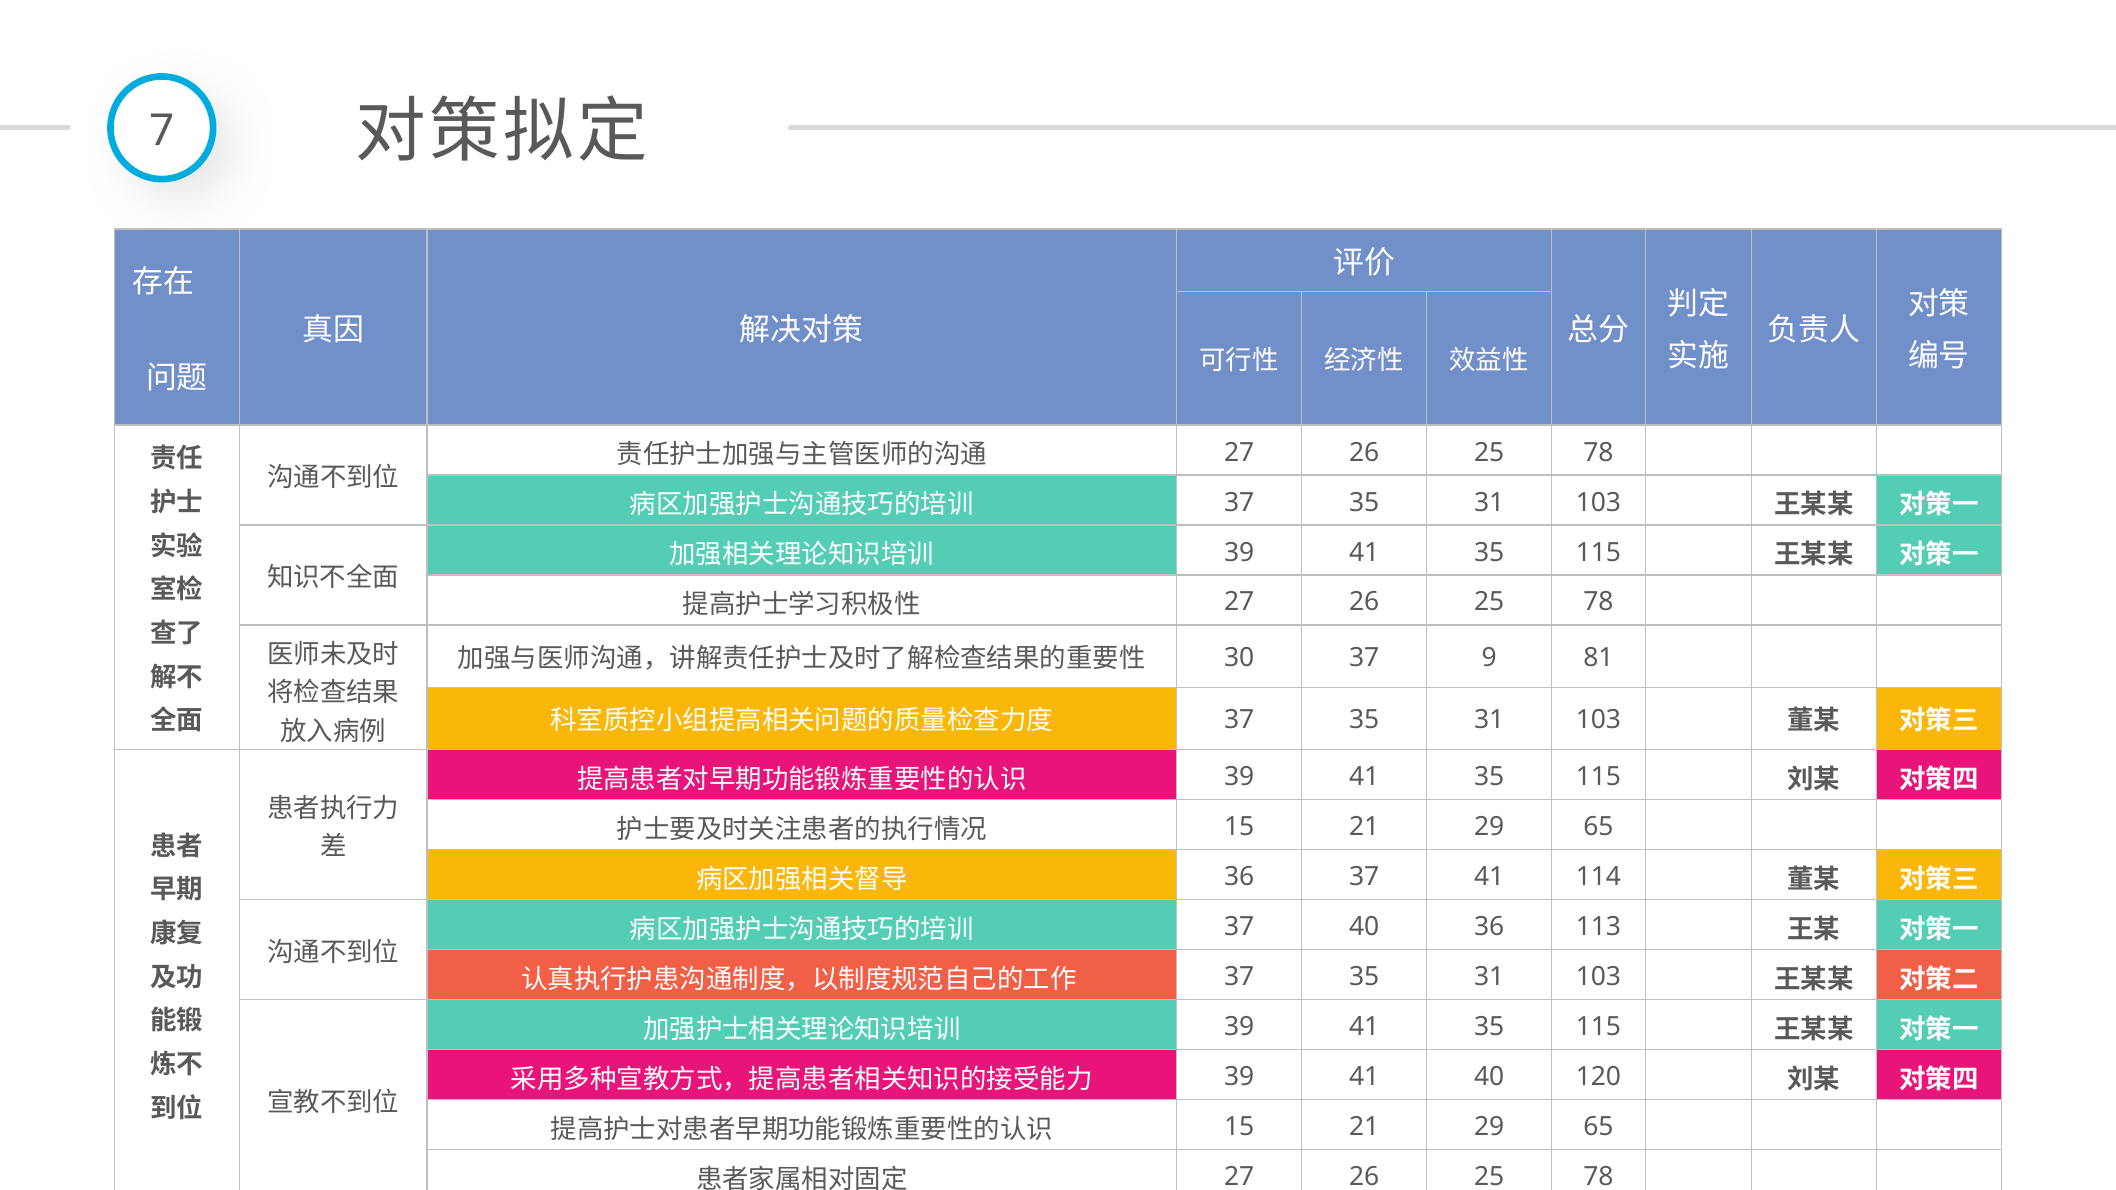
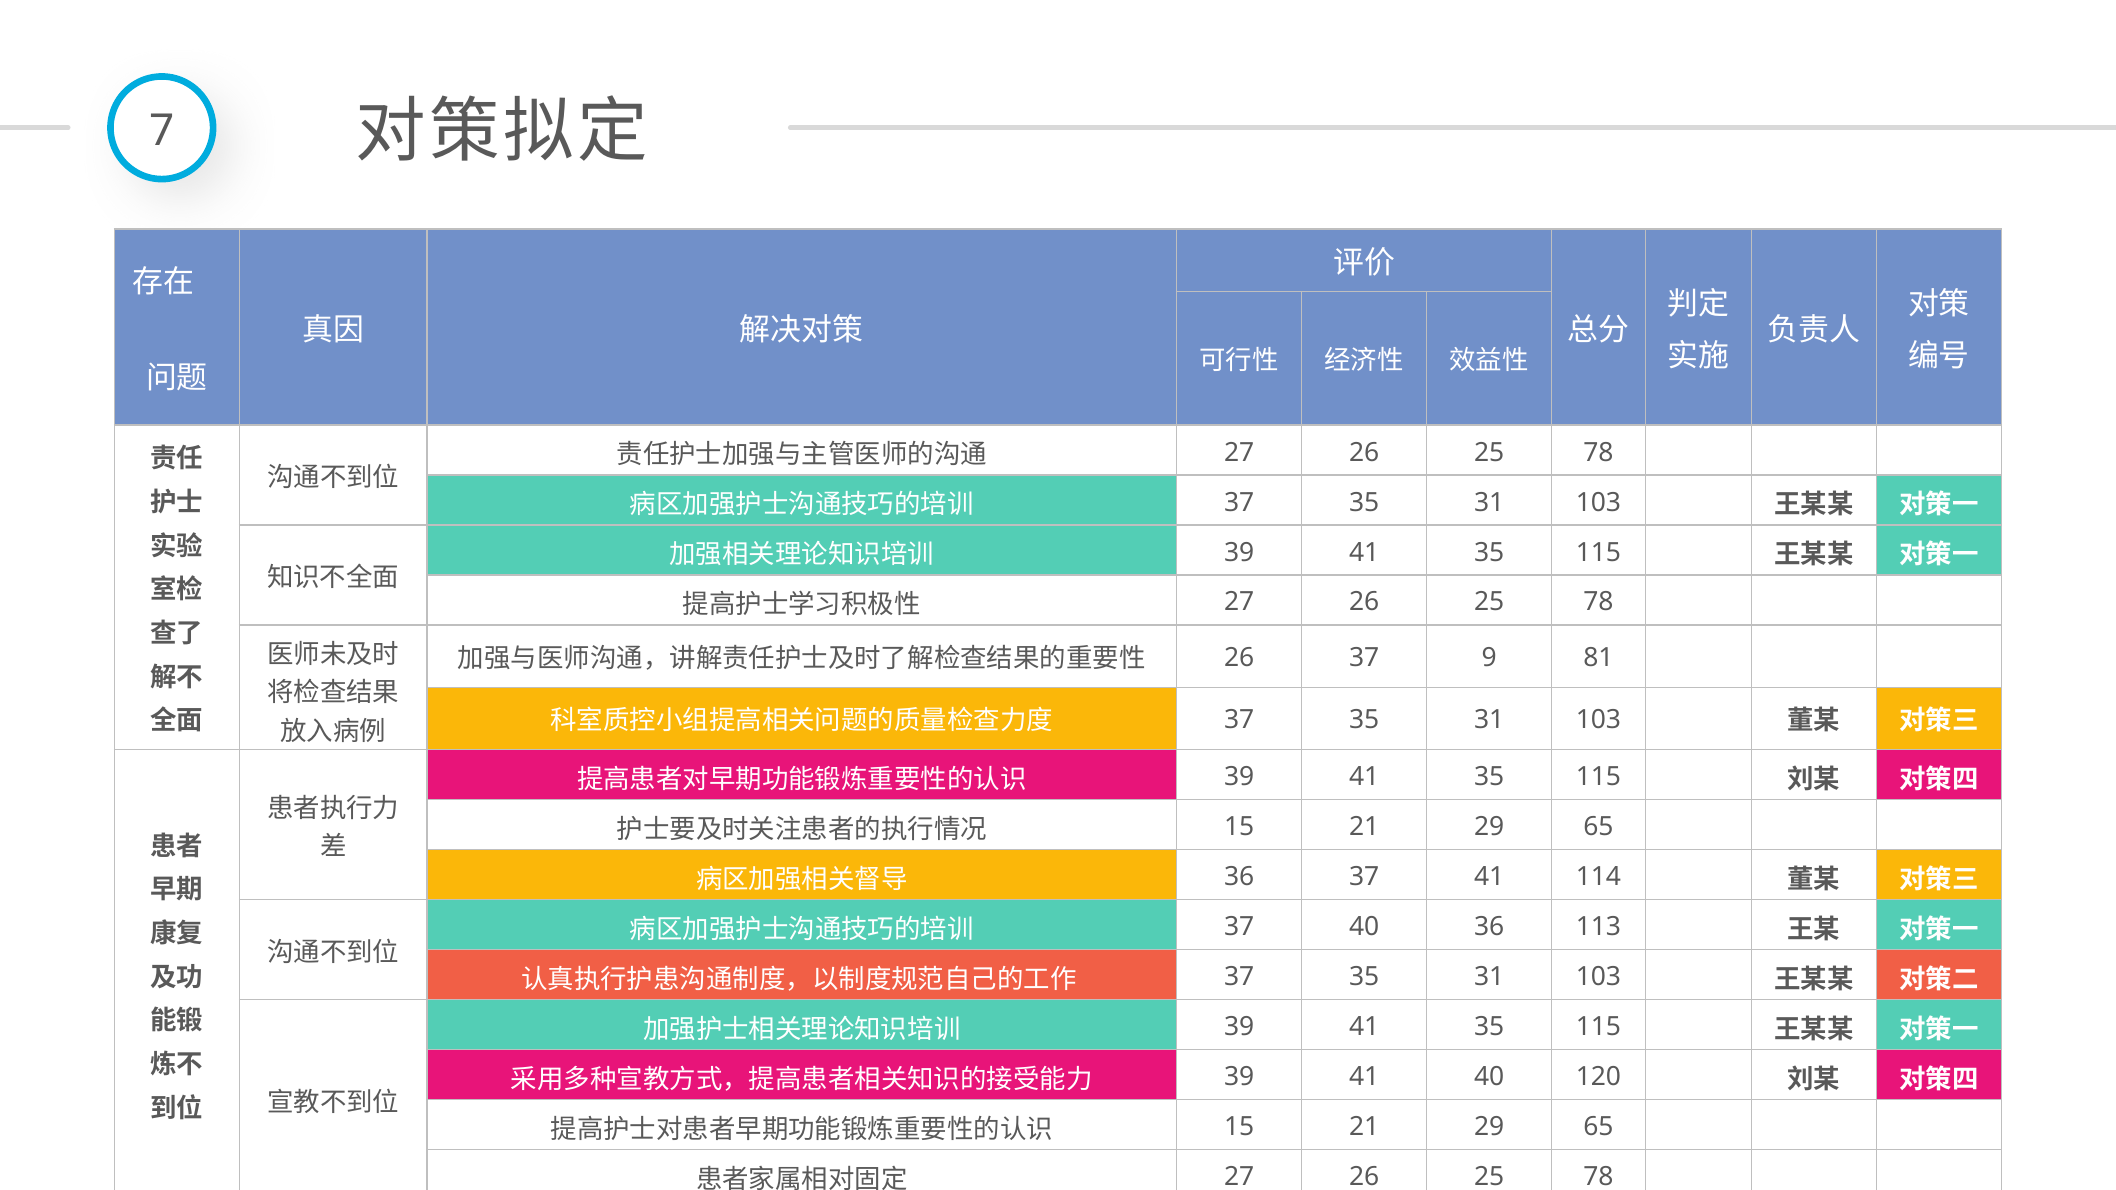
30: 30 -> 26 (1239, 658)
